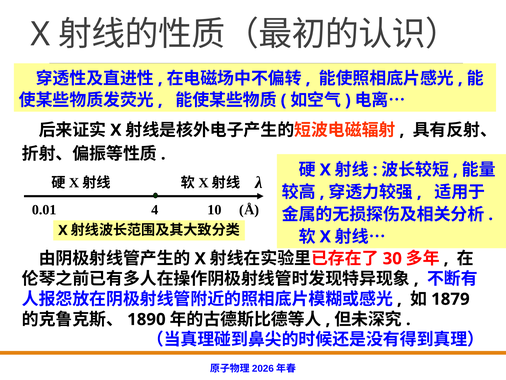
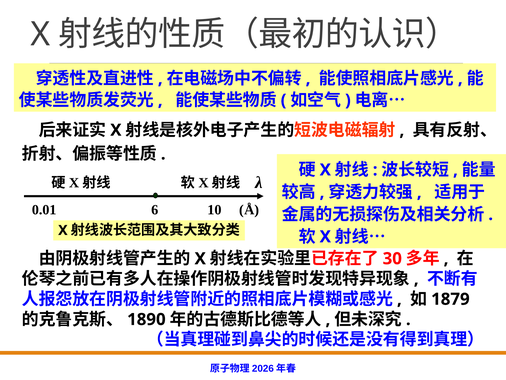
4: 4 -> 6 (155, 209)
